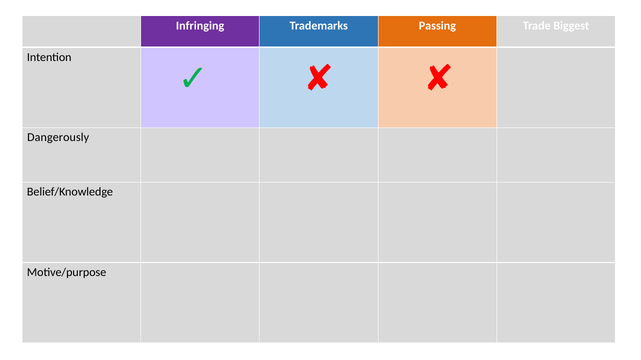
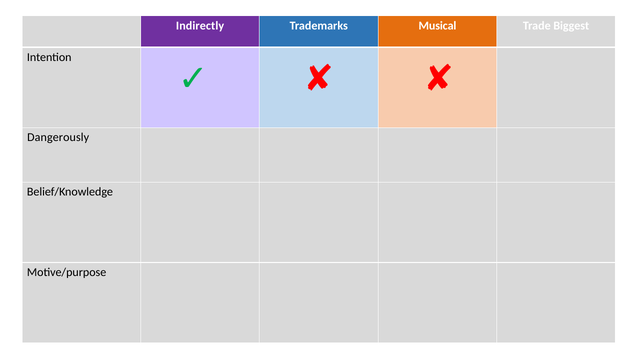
Infringing: Infringing -> Indirectly (200, 26)
Passing: Passing -> Musical (437, 26)
